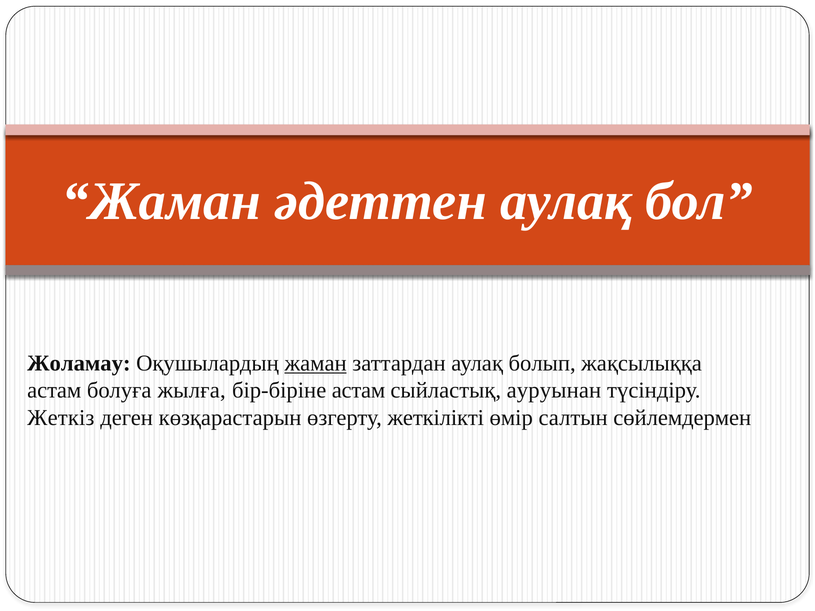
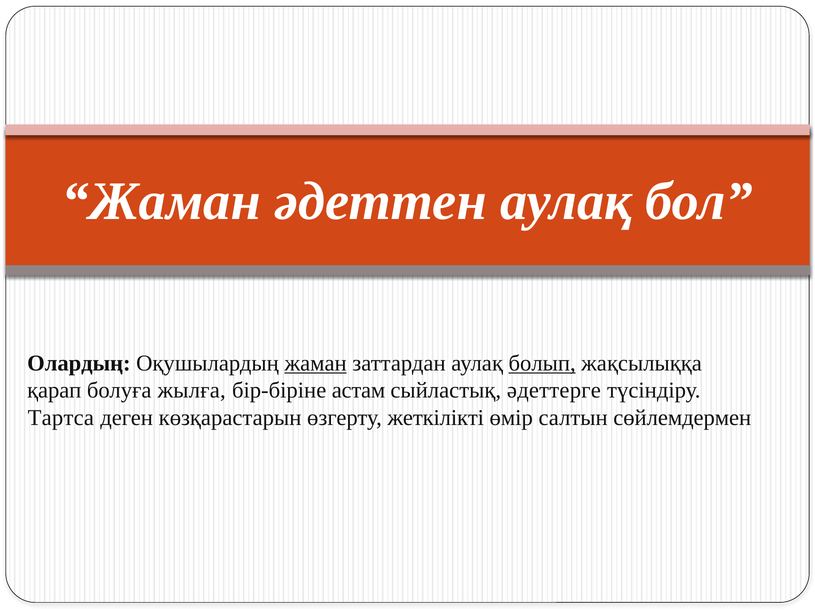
Жоламау: Жоламау -> Олардың (79, 363)
болып underline: none -> present (542, 363)
астам: астам -> қарап (54, 391)
ауруынан: ауруынан -> әдеттерге (554, 391)
Жеткіз: Жеткіз -> Тартса (61, 418)
